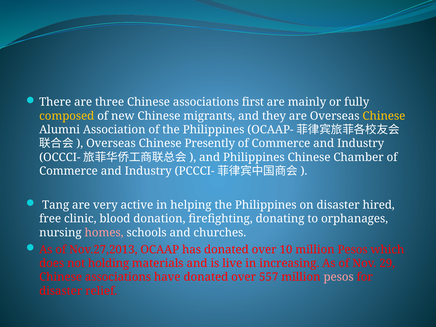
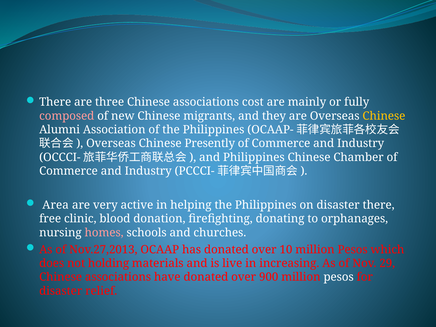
first: first -> cost (253, 102)
composed colour: yellow -> pink (67, 116)
Tang: Tang -> Area (56, 205)
disaster hired: hired -> there (379, 205)
557: 557 -> 900 (269, 277)
pesos colour: pink -> white (339, 277)
